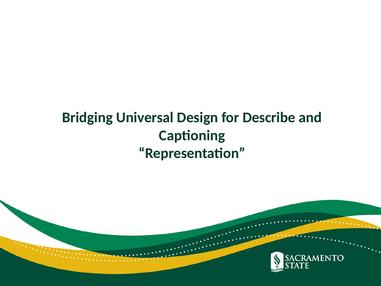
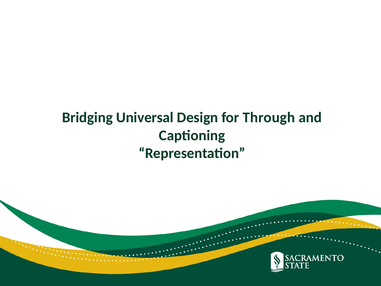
Describe: Describe -> Through (269, 117)
